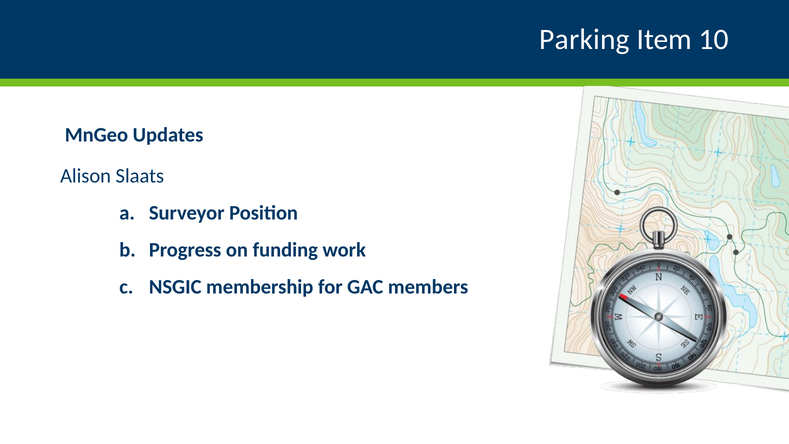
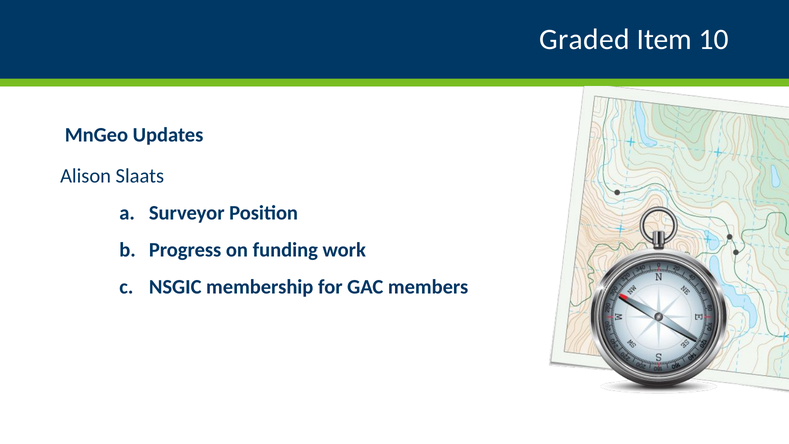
Parking: Parking -> Graded (584, 39)
